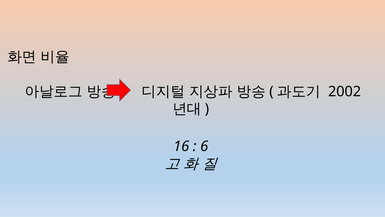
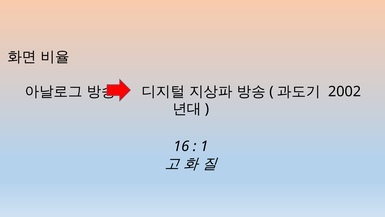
6: 6 -> 1 (204, 146)
